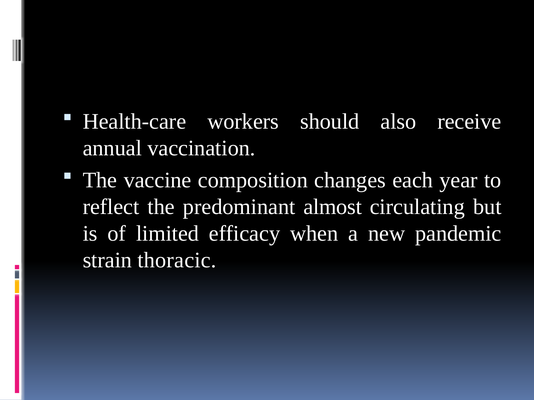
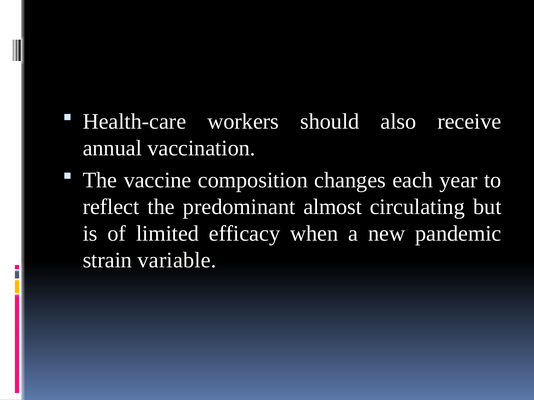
thoracic: thoracic -> variable (177, 260)
